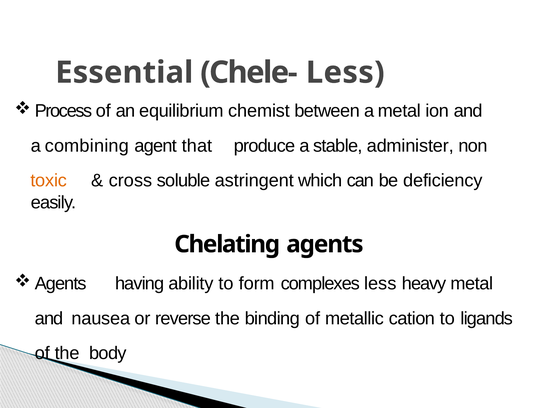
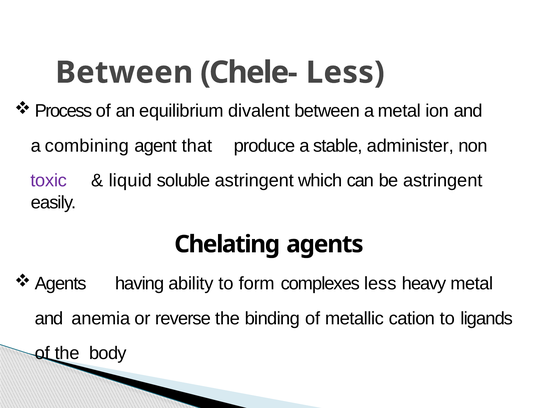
Essential: Essential -> Between (124, 73)
chemist: chemist -> divalent (259, 111)
toxic colour: orange -> purple (49, 181)
cross: cross -> liquid (130, 181)
be deficiency: deficiency -> astringent (443, 181)
nausea: nausea -> anemia (101, 319)
